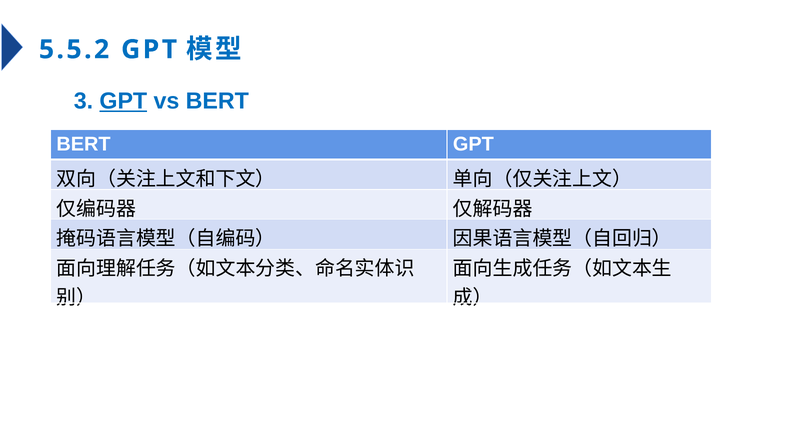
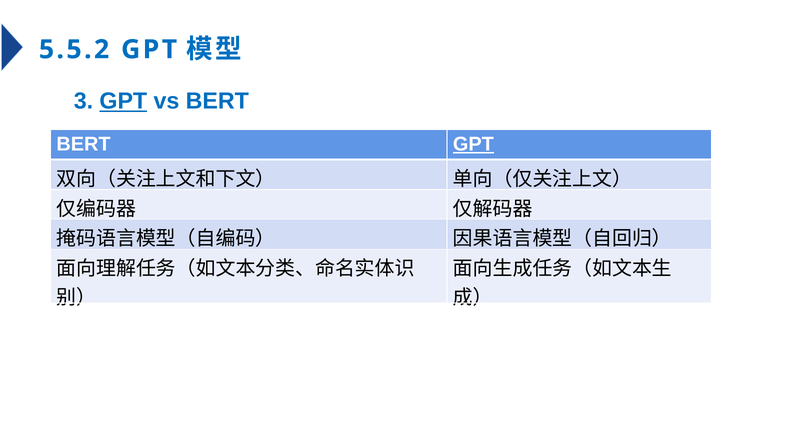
GPT underline: none -> present (473, 144)
